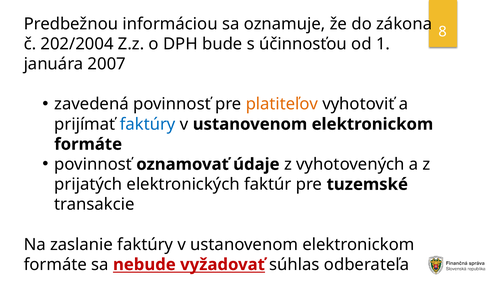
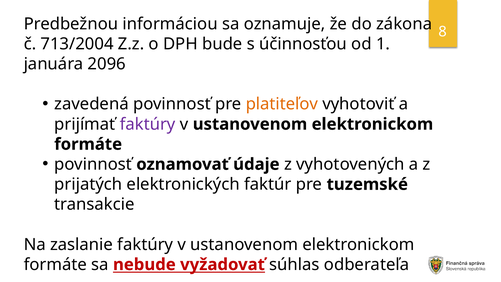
202/2004: 202/2004 -> 713/2004 (77, 44)
2007: 2007 -> 2096 (107, 64)
faktúry colour: blue -> purple (148, 124)
